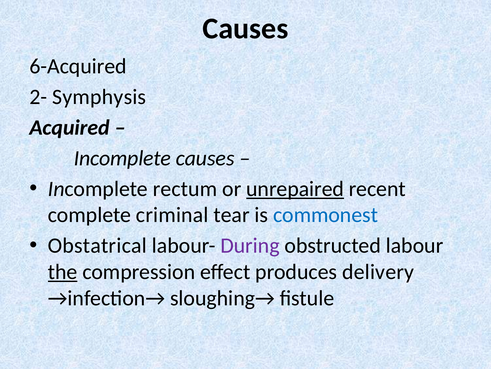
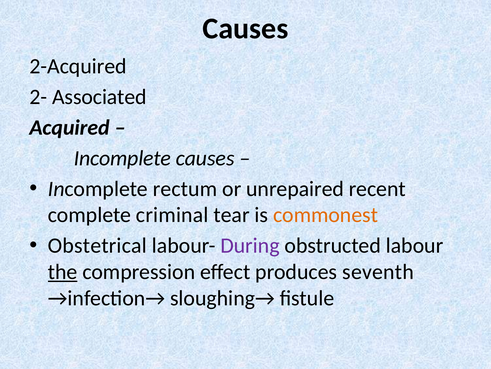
6-Acquired: 6-Acquired -> 2-Acquired (78, 66)
Symphysis: Symphysis -> Associated (99, 97)
unrepaired underline: present -> none (295, 188)
commonest colour: blue -> orange (326, 215)
Obstatrical: Obstatrical -> Obstetrical (97, 245)
delivery: delivery -> seventh (378, 271)
